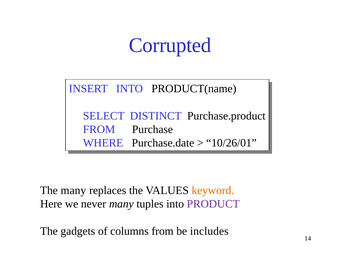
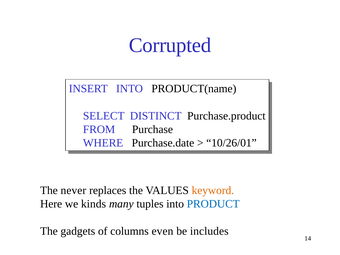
The many: many -> never (73, 190)
never: never -> kinds (94, 204)
PRODUCT colour: purple -> blue (213, 204)
columns from: from -> even (162, 231)
